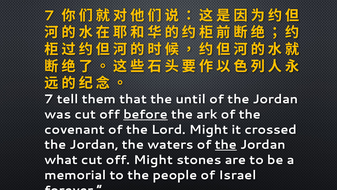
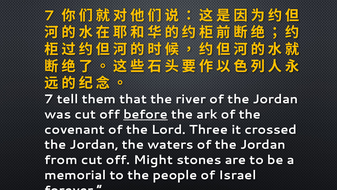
until: until -> river (191, 99)
Lord Might: Might -> Three (209, 129)
the underline: present -> none (226, 144)
what: what -> from (61, 160)
